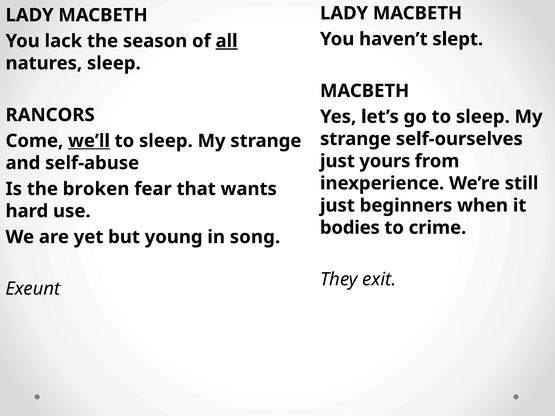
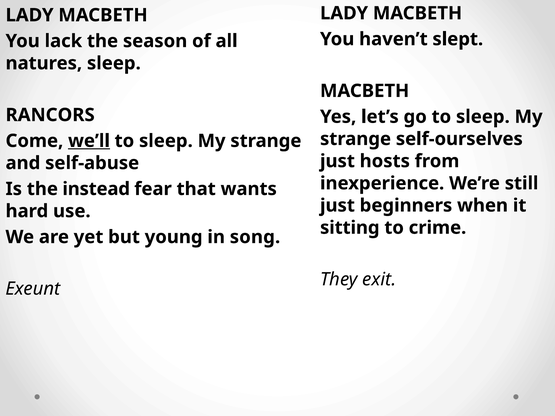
all underline: present -> none (227, 41)
yours: yours -> hosts (385, 161)
broken: broken -> instead (96, 189)
bodies: bodies -> sitting (350, 228)
